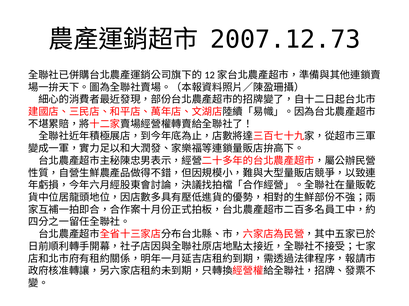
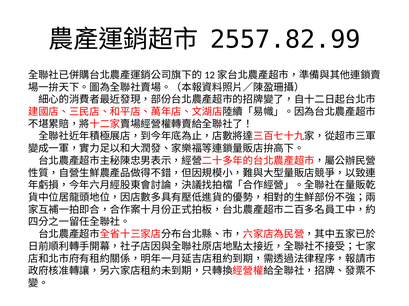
2007.12.73: 2007.12.73 -> 2557.82.99 (285, 40)
